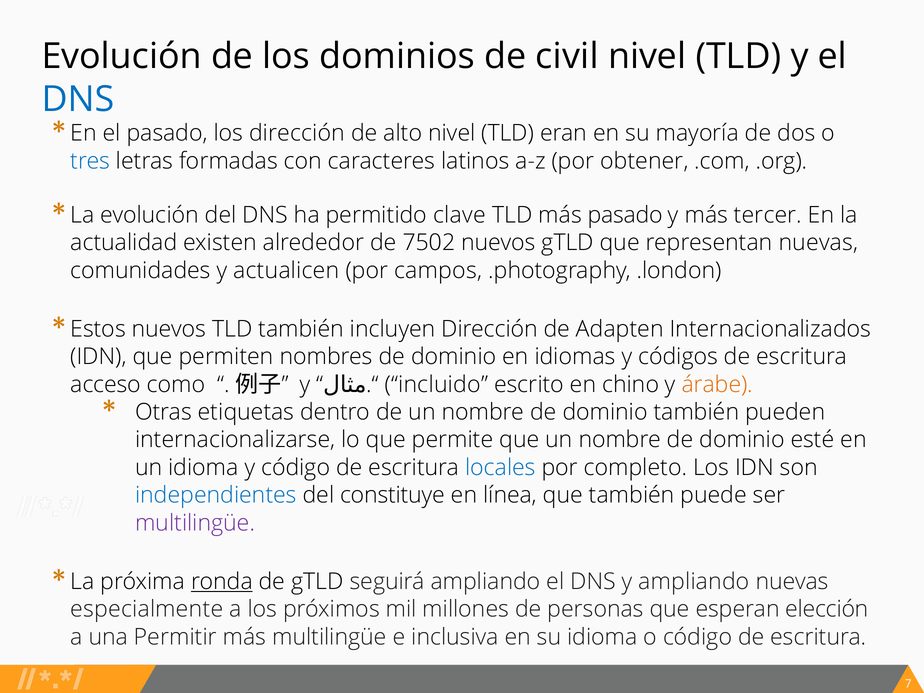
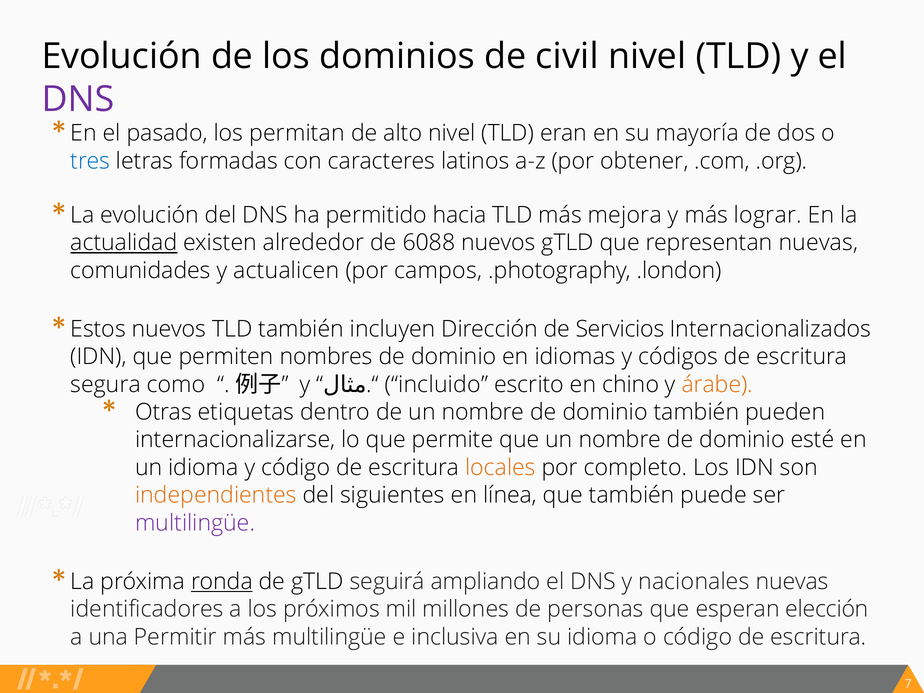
DNS colour: blue -> purple (78, 100)
los dirección: dirección -> permitan (297, 133)
clave: clave -> hacia (460, 215)
más pasado: pasado -> mejora (625, 215)
tercer: tercer -> lograr (768, 215)
actualidad underline: none -> present (124, 243)
7502: 7502 -> 6088 (429, 243)
Adapten: Adapten -> Servicios (620, 329)
acceso: acceso -> segura (106, 384)
locales colour: blue -> orange (500, 468)
independientes colour: blue -> orange (216, 495)
constituye: constituye -> siguientes (392, 495)
y ampliando: ampliando -> nacionales (694, 582)
especialmente: especialmente -> identificadores (147, 609)
